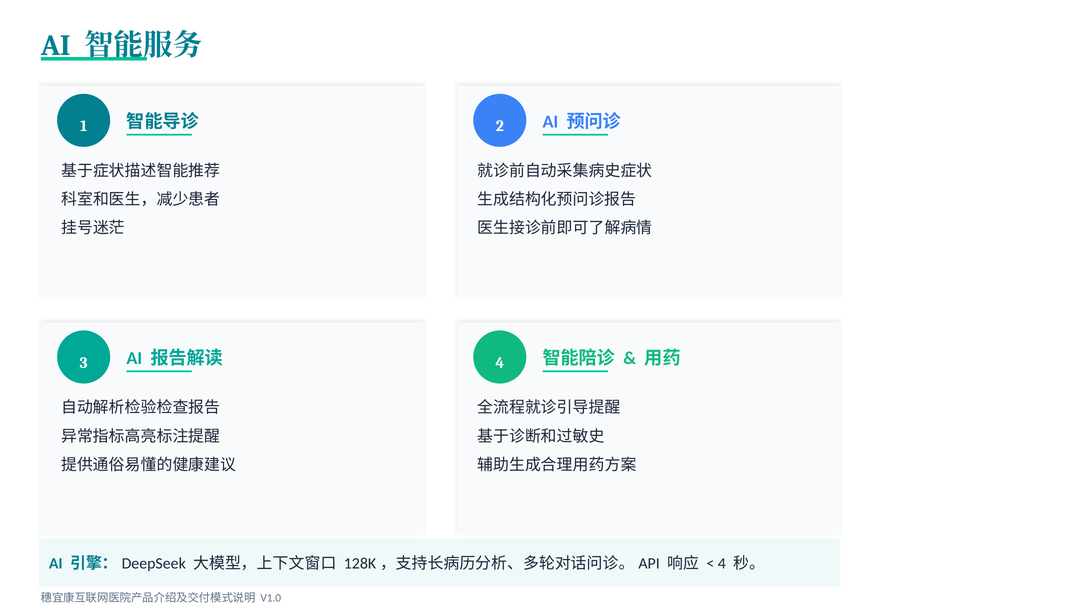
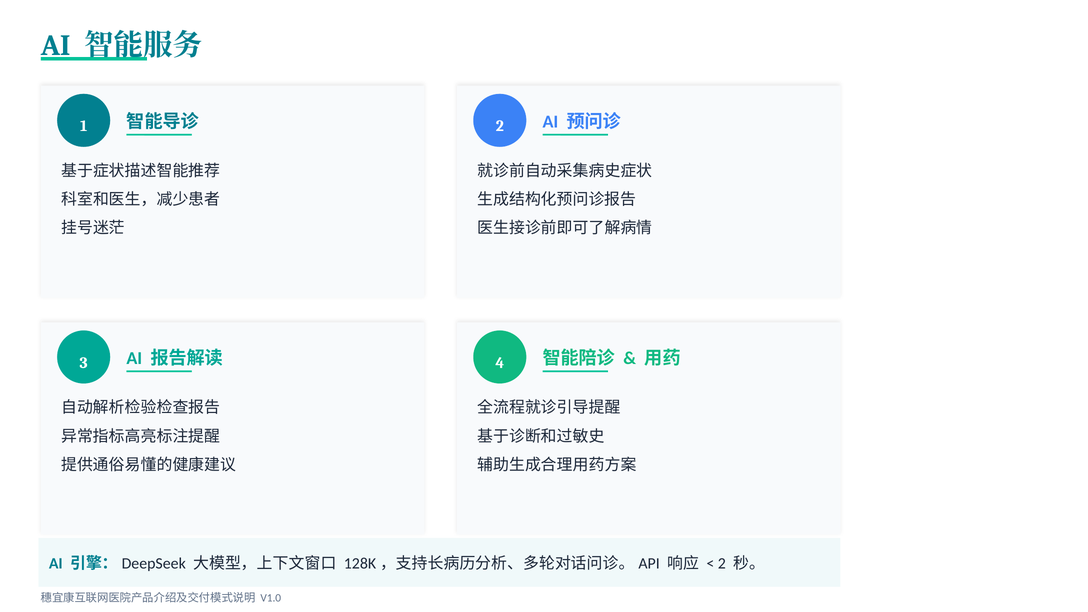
4: 4 -> 2 (722, 564)
